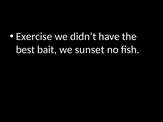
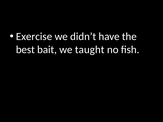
sunset: sunset -> taught (90, 50)
